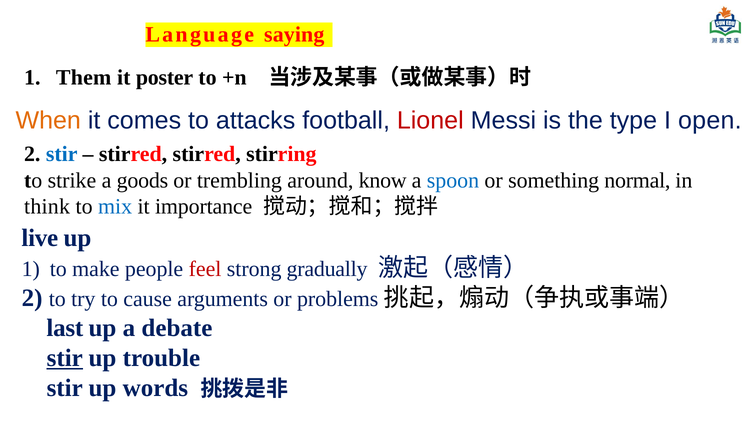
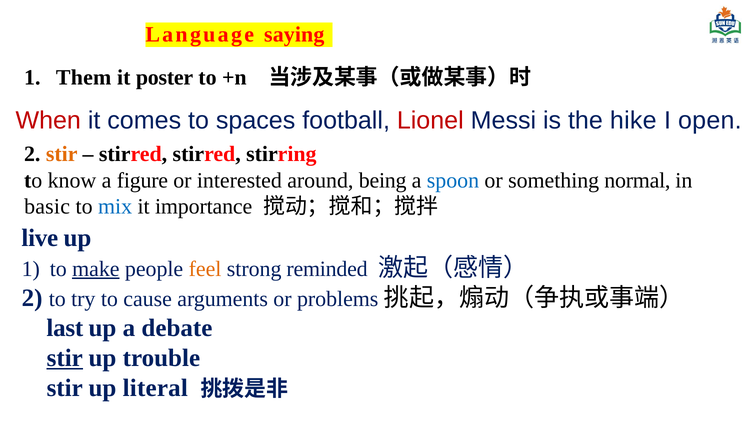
When colour: orange -> red (48, 121)
attacks: attacks -> spaces (256, 121)
type: type -> hike (633, 121)
stir colour: blue -> orange (62, 154)
strike: strike -> know (72, 181)
goods: goods -> figure (142, 181)
trembling: trembling -> interested (239, 181)
know: know -> being (383, 181)
think: think -> basic (47, 207)
make underline: none -> present (96, 269)
feel colour: red -> orange (205, 269)
gradually: gradually -> reminded (327, 269)
words: words -> literal (155, 388)
